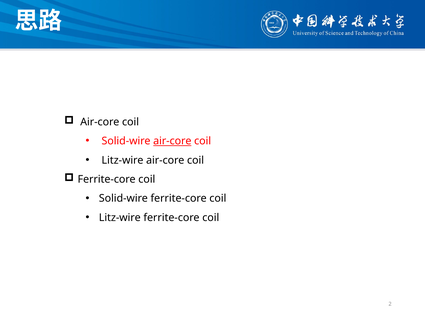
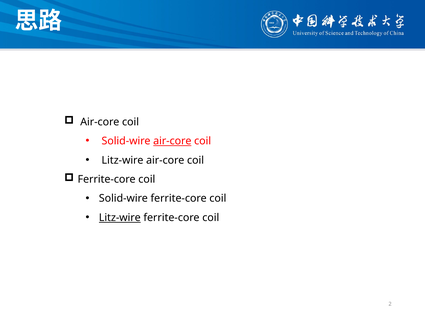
Litz-wire underline: none -> present (120, 217)
